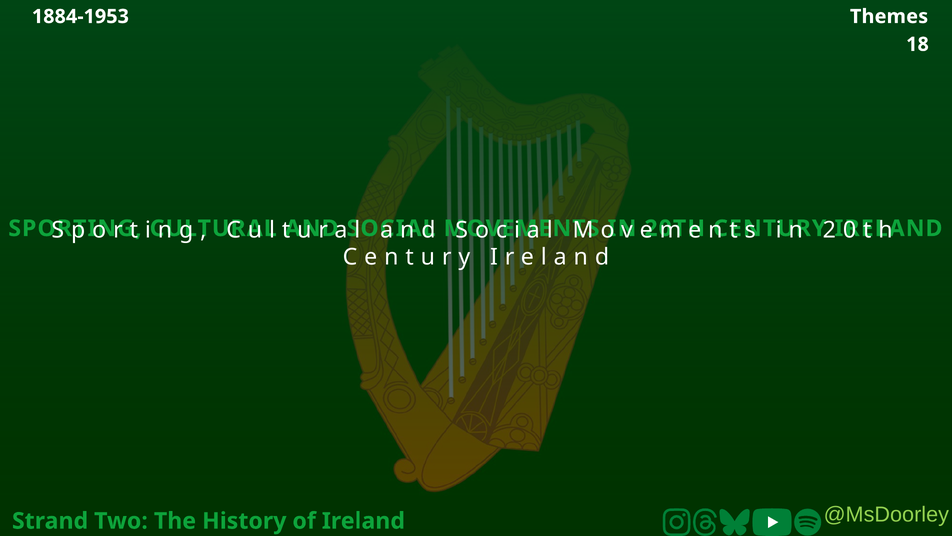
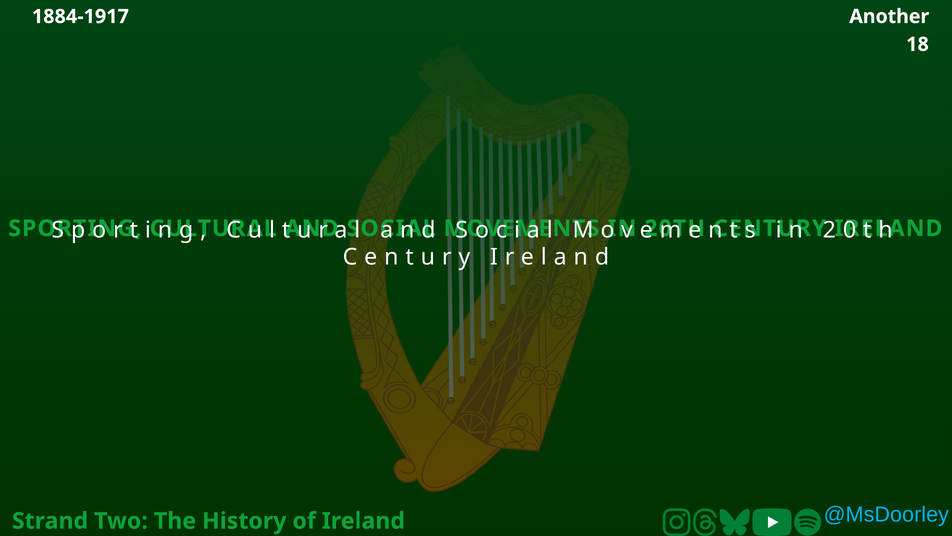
1884-1953: 1884-1953 -> 1884-1917 (80, 17)
Themes: Themes -> Another (889, 17)
@MsDoorley colour: light green -> light blue (886, 514)
